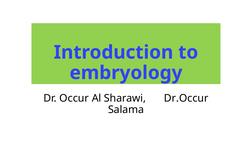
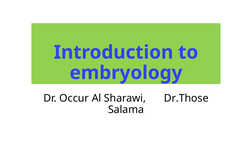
Dr.Occur: Dr.Occur -> Dr.Those (186, 98)
